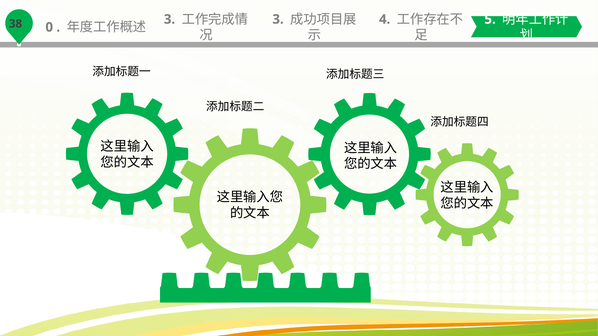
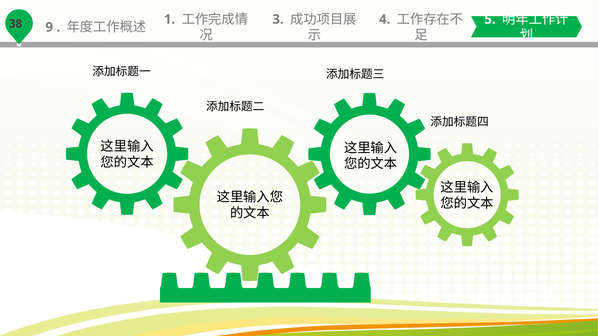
0: 0 -> 9 (49, 27)
3: 3 -> 1 (170, 19)
